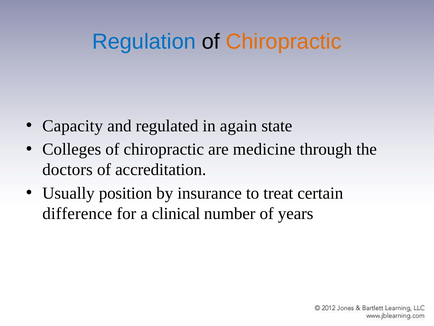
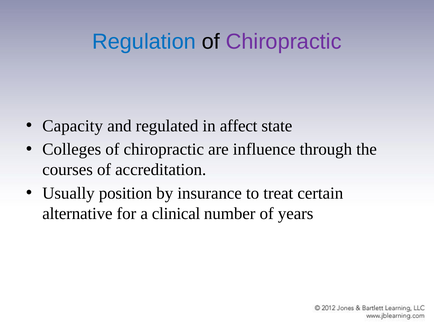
Chiropractic colour: orange -> purple (284, 42)
again: again -> affect (239, 126)
medicine: medicine -> influence (264, 149)
doctors: doctors -> courses (68, 169)
difference: difference -> alternative (77, 213)
